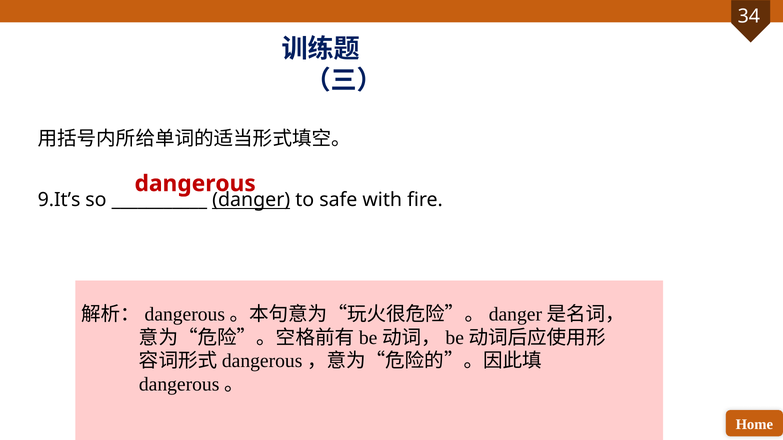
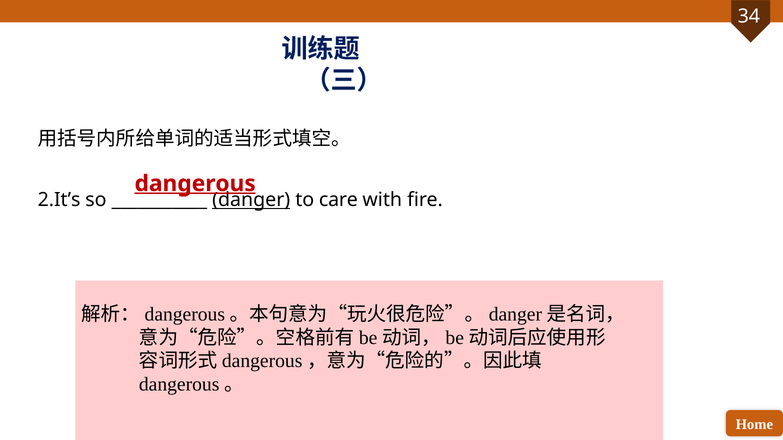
dangerous underline: none -> present (195, 184)
9.It’s: 9.It’s -> 2.It’s (59, 200)
safe: safe -> care (338, 200)
